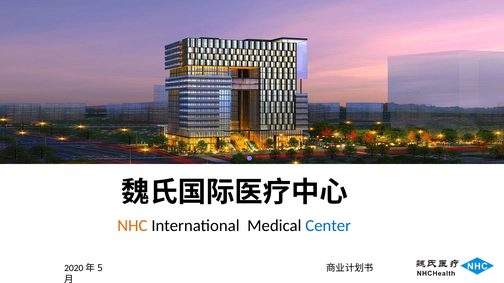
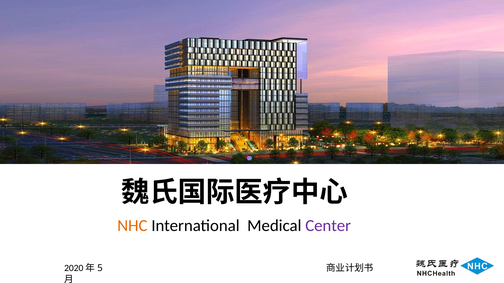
Center colour: blue -> purple (328, 226)
